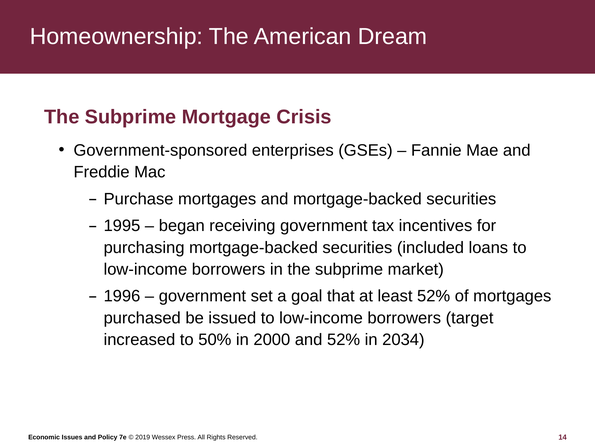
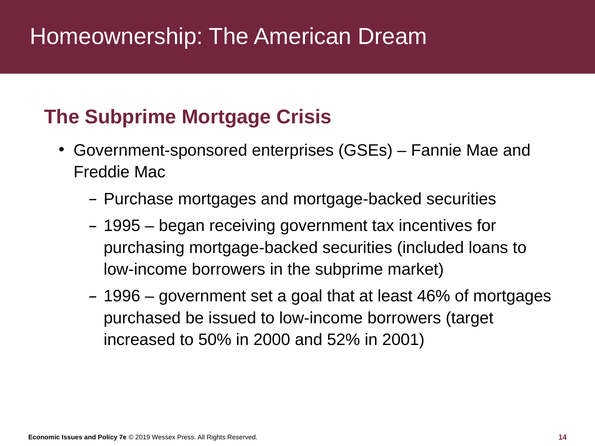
least 52%: 52% -> 46% (434, 296)
2034: 2034 -> 2001 (403, 340)
